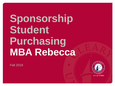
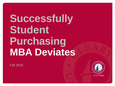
Sponsorship: Sponsorship -> Successfully (41, 19)
Rebecca: Rebecca -> Deviates (55, 52)
